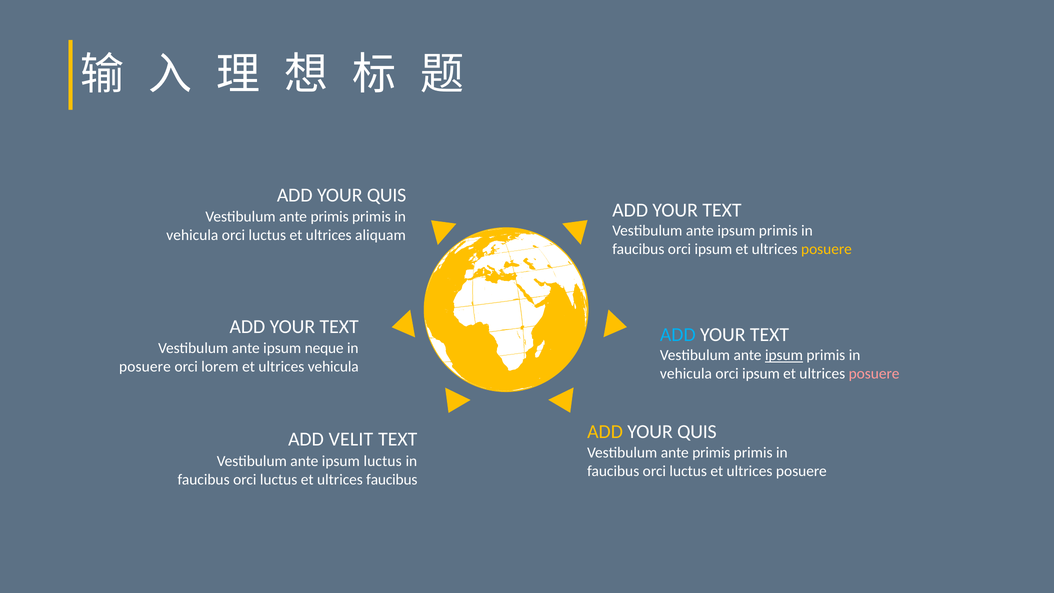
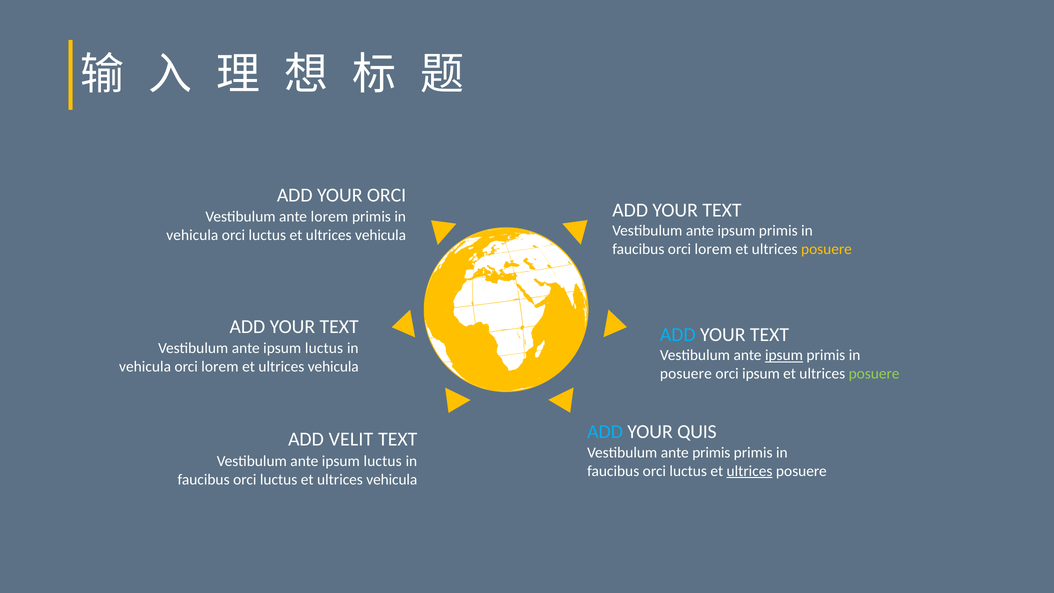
QUIS: QUIS -> ORCI (387, 195)
primis: primis -> lorem (329, 217)
aliquam: aliquam -> vehicula (381, 235)
faucibus orci ipsum: ipsum -> lorem (713, 249)
neque: neque -> luctus (324, 348)
posuere: posuere -> vehicula (145, 366)
vehicula: vehicula -> posuere (686, 374)
posuere colour: pink -> light green (874, 374)
ADD colour: yellow -> light blue (605, 432)
ultrices underline: none -> present (750, 471)
faucibus: faucibus -> vehicula (392, 479)
